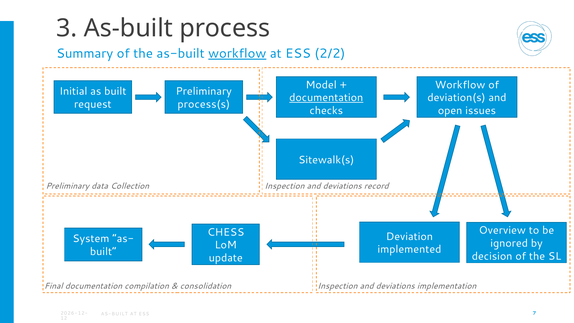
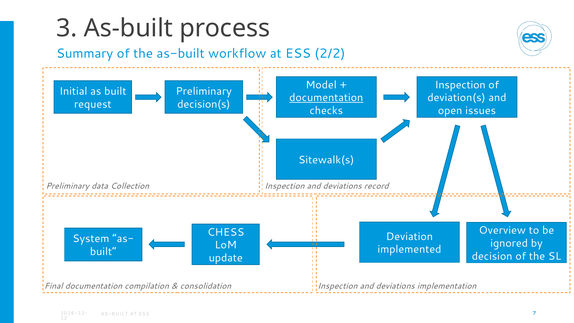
workflow underline: present -> none (237, 53)
Workflow: Workflow -> Inspection (460, 85)
process(s: process(s -> decision(s (204, 104)
